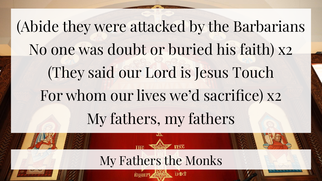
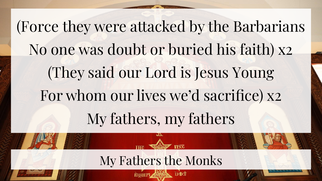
Abide: Abide -> Force (38, 27)
Touch: Touch -> Young (253, 73)
